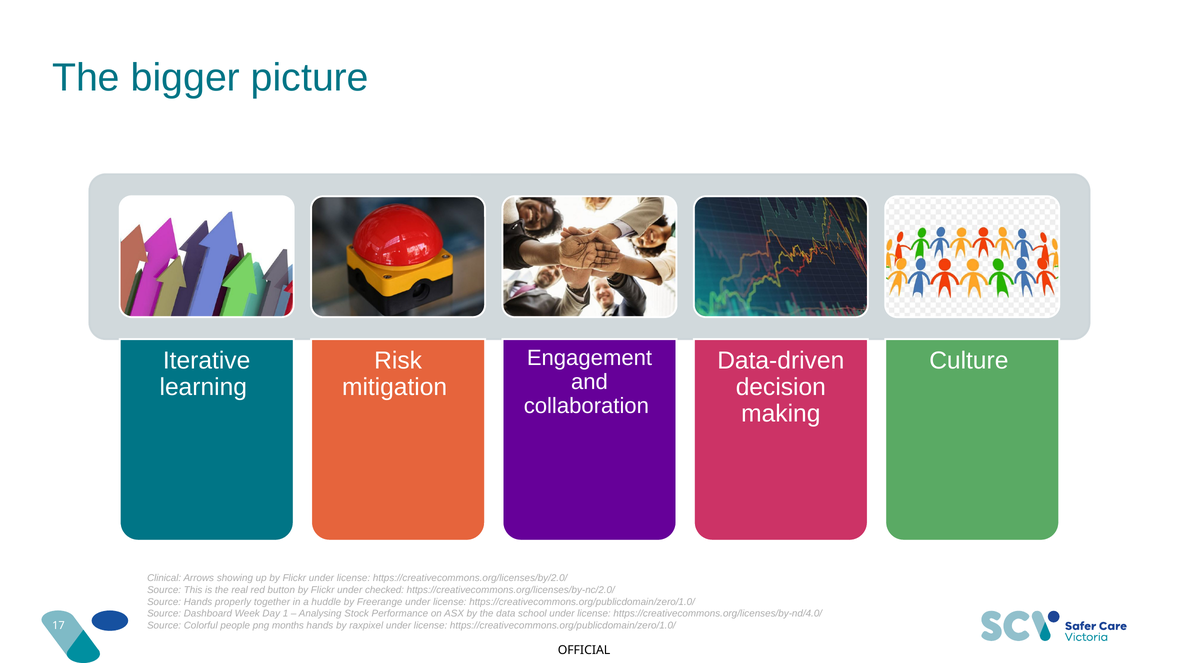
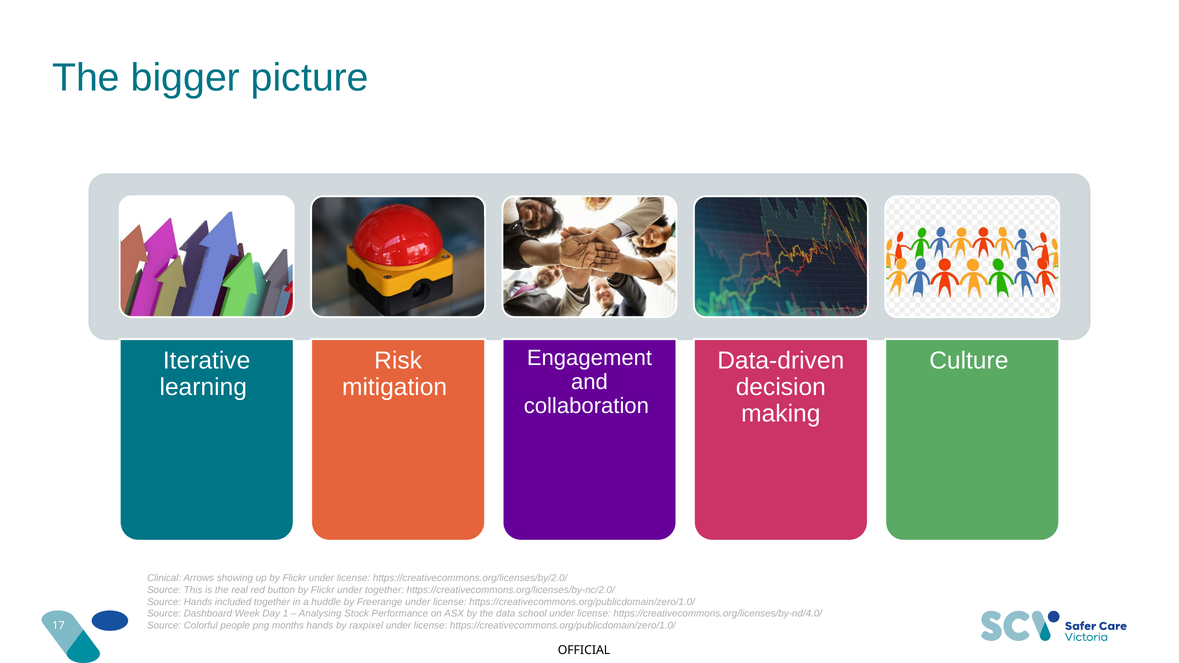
under checked: checked -> together (384, 590)
properly: properly -> included (233, 602)
